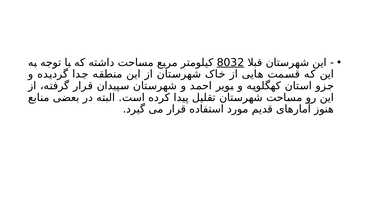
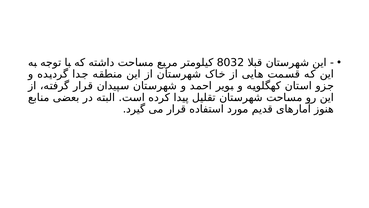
8032 underline: present -> none (230, 62)
